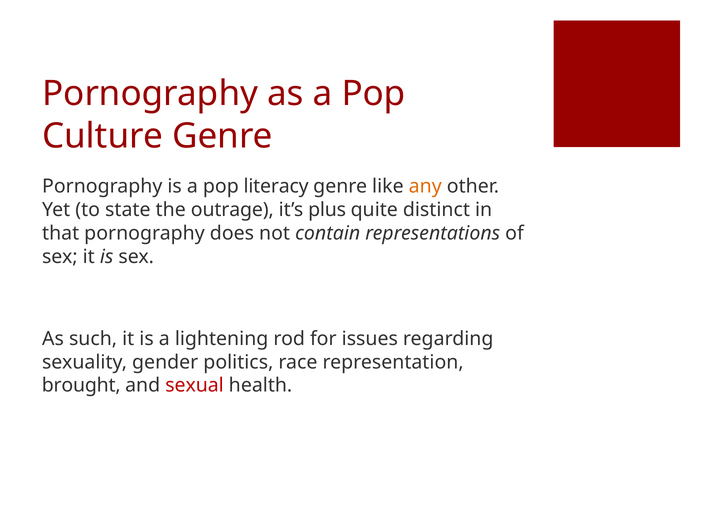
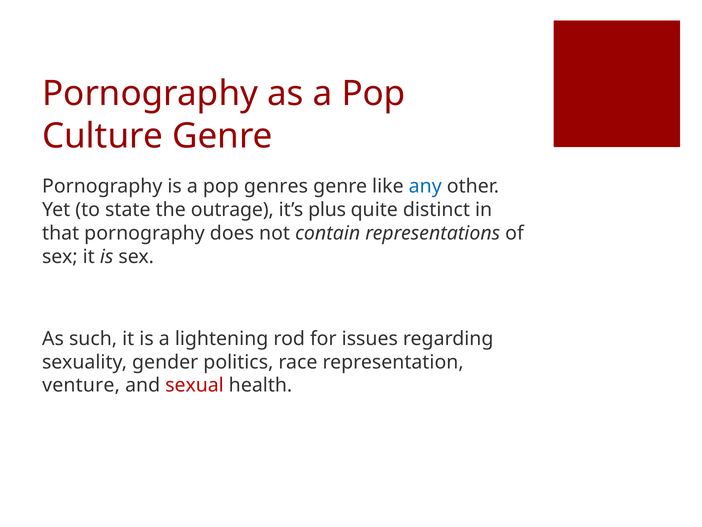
literacy: literacy -> genres (276, 186)
any colour: orange -> blue (425, 186)
brought: brought -> venture (81, 385)
